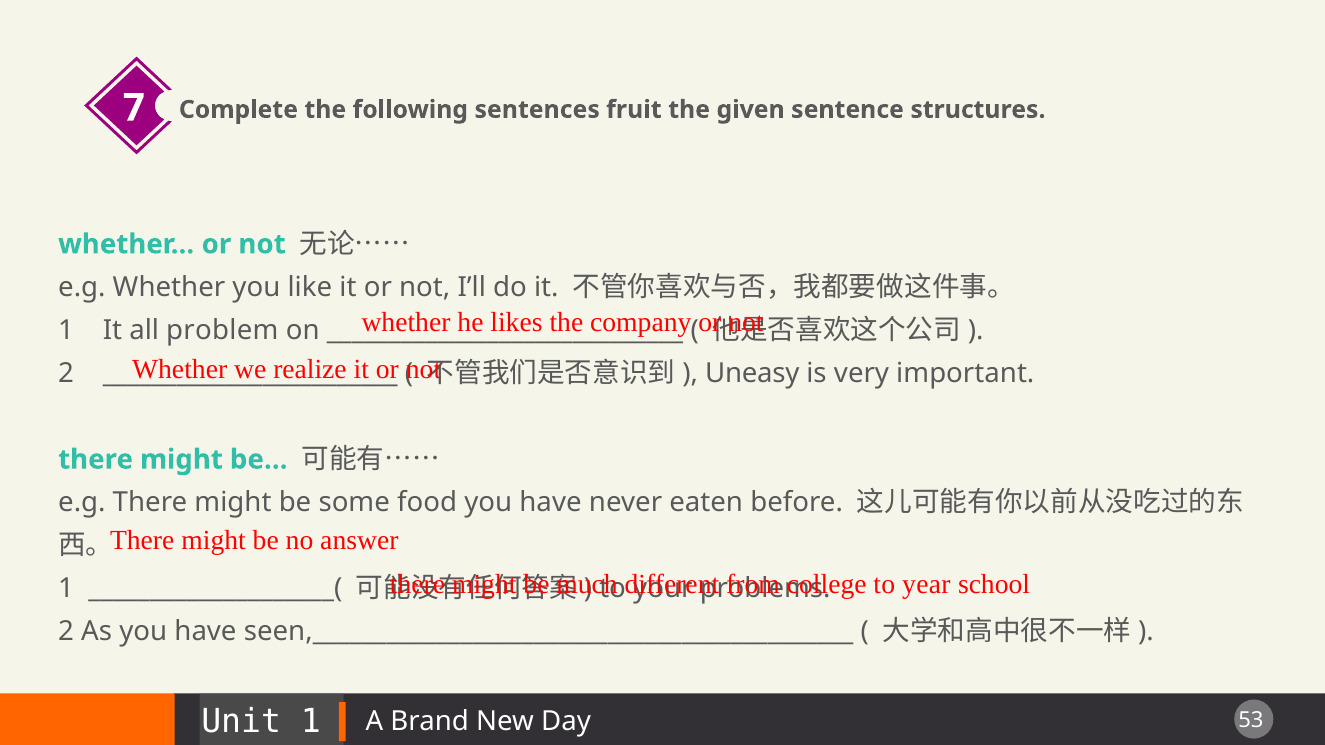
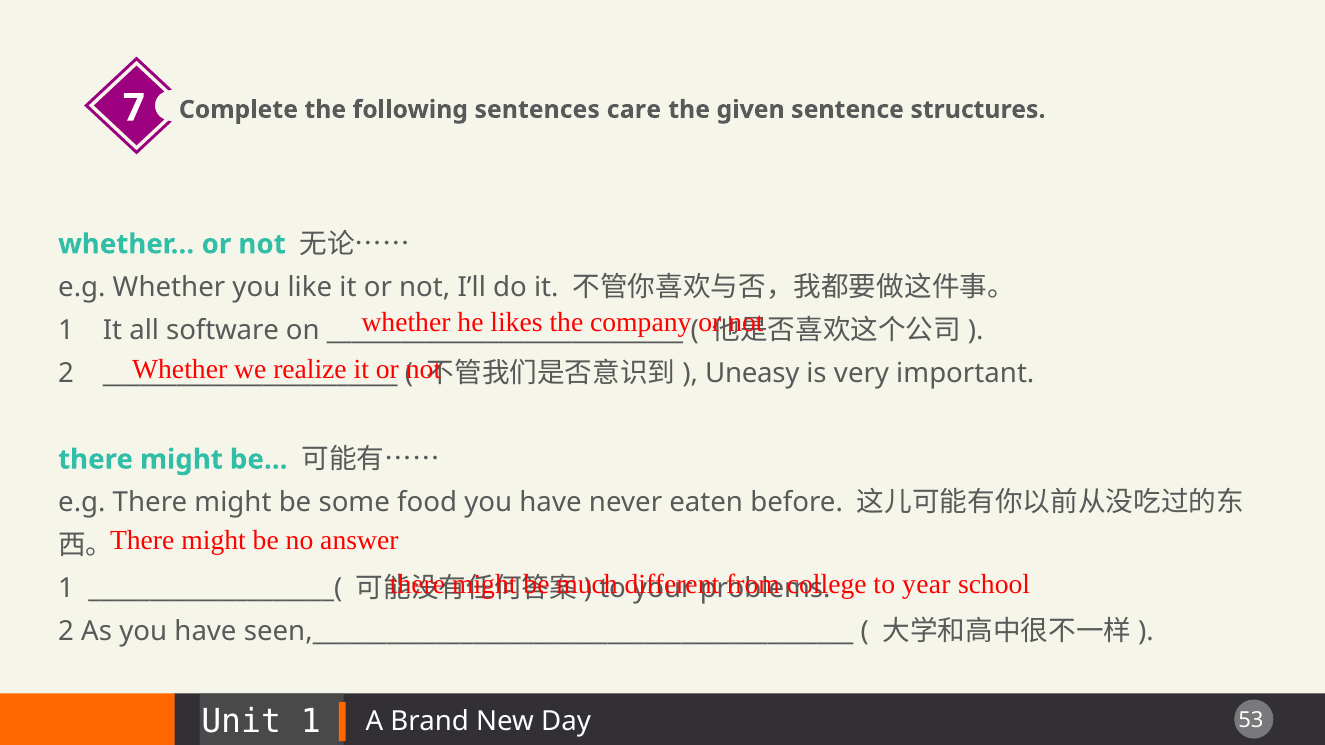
fruit: fruit -> care (634, 110)
problem: problem -> software (223, 330)
